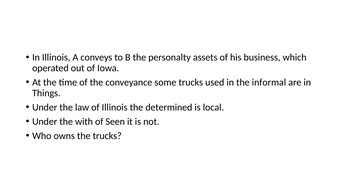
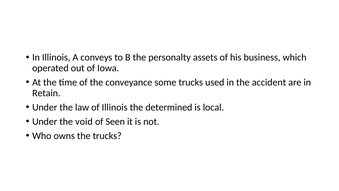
informal: informal -> accident (269, 82)
Things: Things -> Retain (46, 93)
with: with -> void (84, 121)
